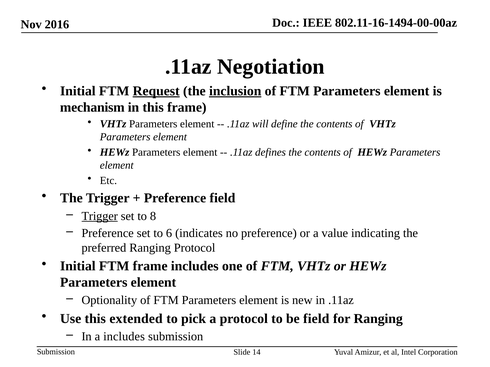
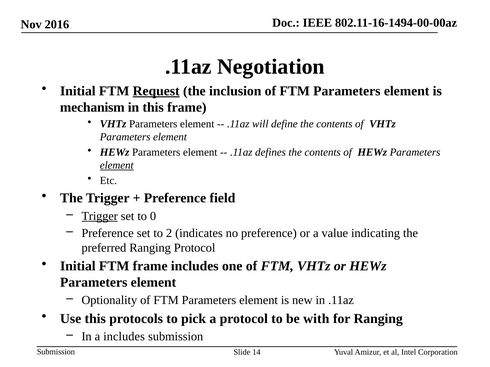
inclusion underline: present -> none (235, 91)
element underline: none -> present (117, 166)
8: 8 -> 0 (153, 216)
6: 6 -> 2 (169, 233)
extended: extended -> protocols (136, 319)
be field: field -> with (316, 319)
